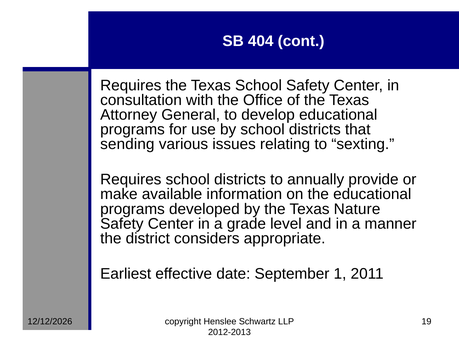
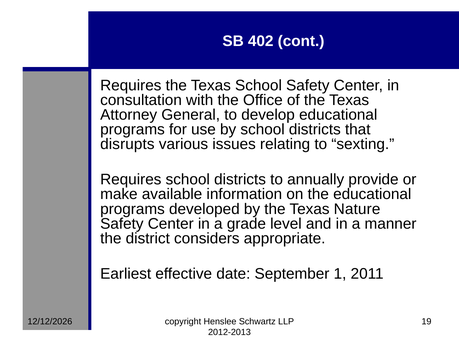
404: 404 -> 402 (261, 41)
sending: sending -> disrupts (127, 144)
